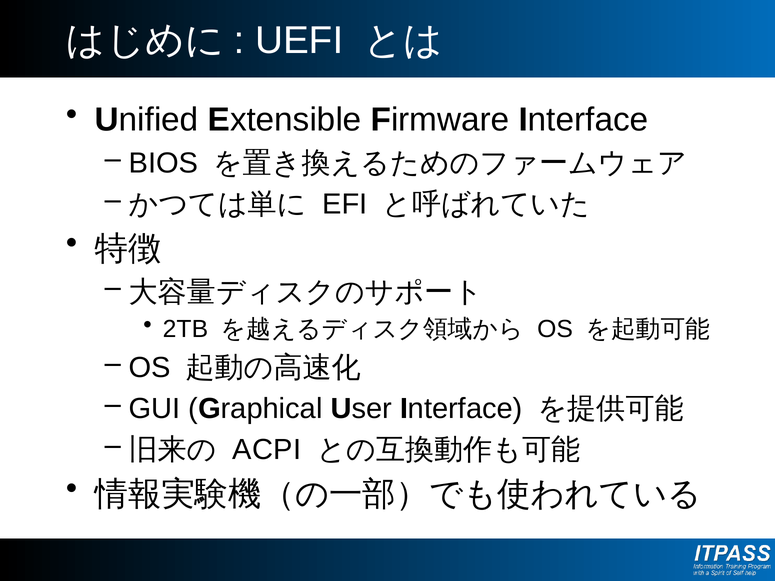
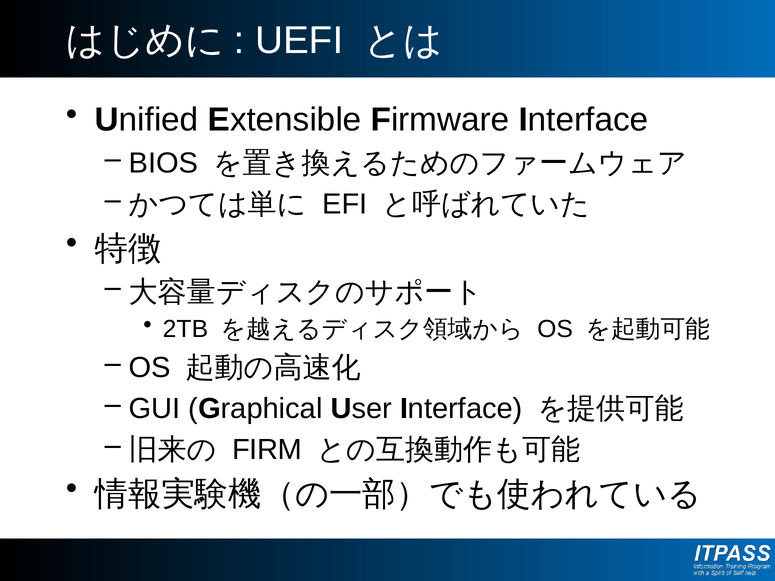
ACPI: ACPI -> FIRM (267, 450)
